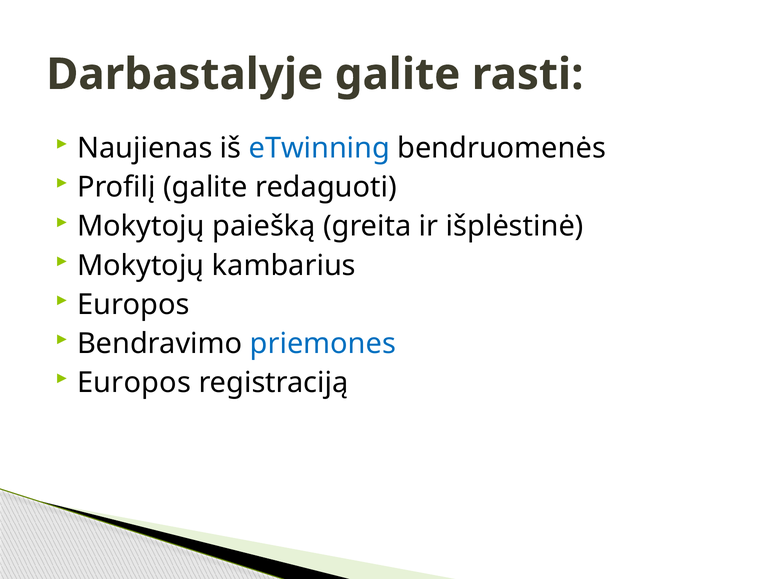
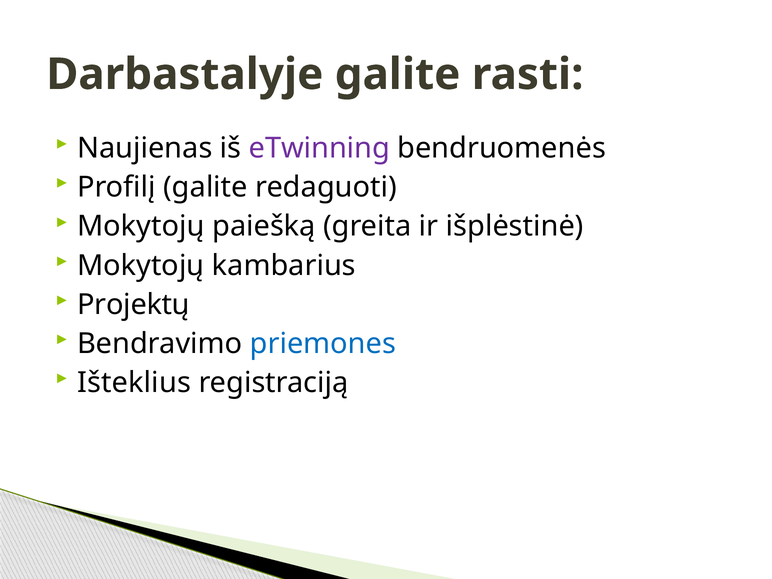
eTwinning colour: blue -> purple (319, 148)
Europos: Europos -> Projektų (133, 304)
Europos: Europos -> Išteklius (134, 383)
